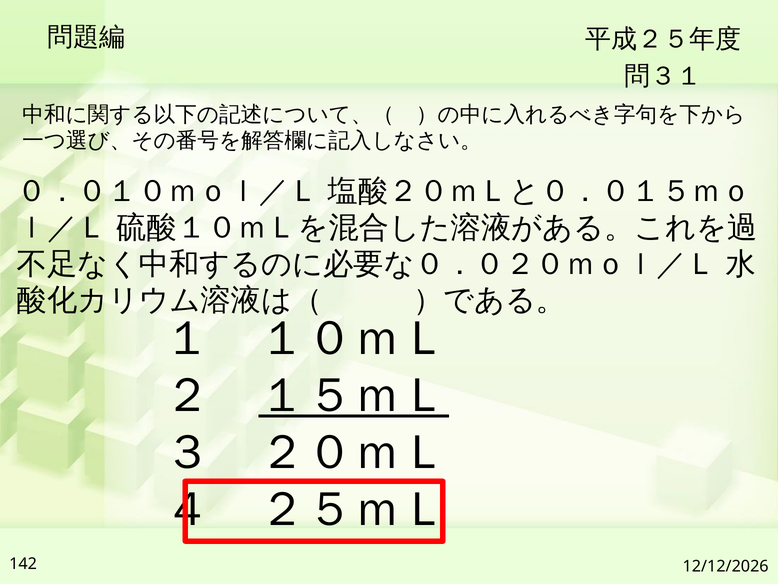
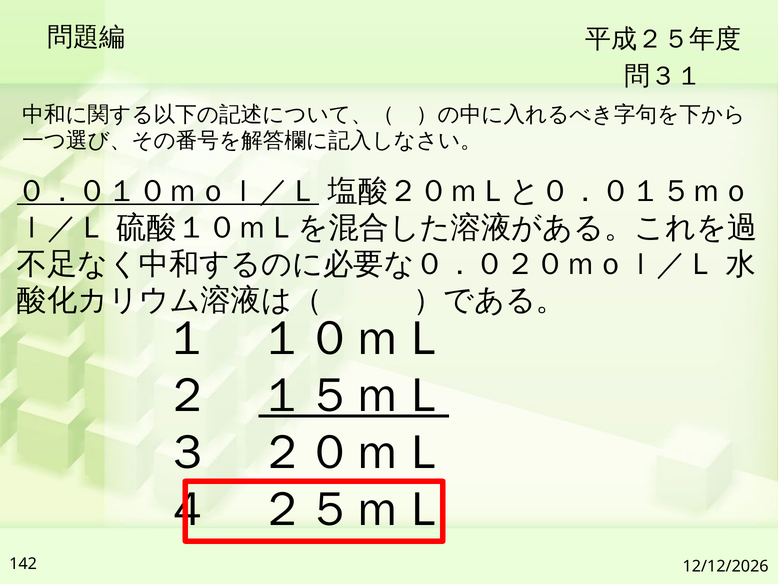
０．０１０ｍｏｌ／Ｌ underline: none -> present (168, 191)
